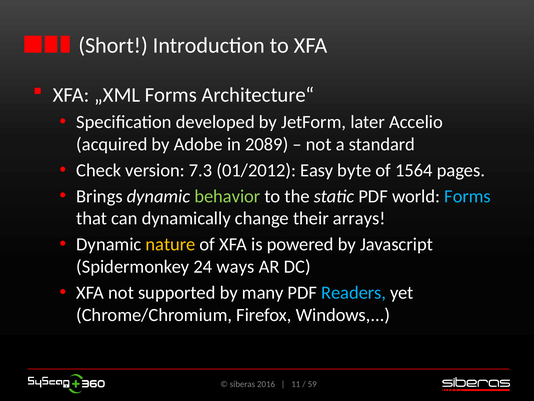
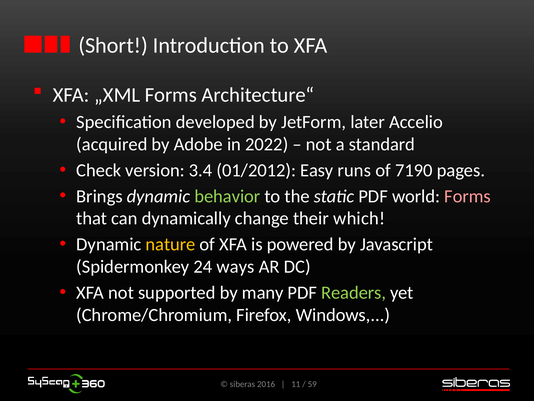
2089: 2089 -> 2022 (267, 144)
7.3: 7.3 -> 3.4 (201, 170)
byte: byte -> runs (354, 170)
1564: 1564 -> 7190 (414, 170)
Forms colour: light blue -> pink (468, 196)
arrays: arrays -> which (359, 218)
Readers colour: light blue -> light green (354, 292)
